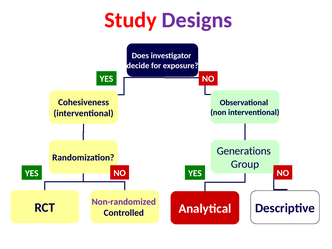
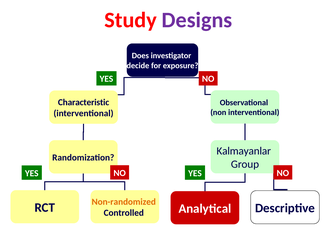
Cohesiveness: Cohesiveness -> Characteristic (84, 102)
Generations: Generations -> Kalmayanlar (244, 151)
Non-randomized colour: purple -> orange (124, 202)
